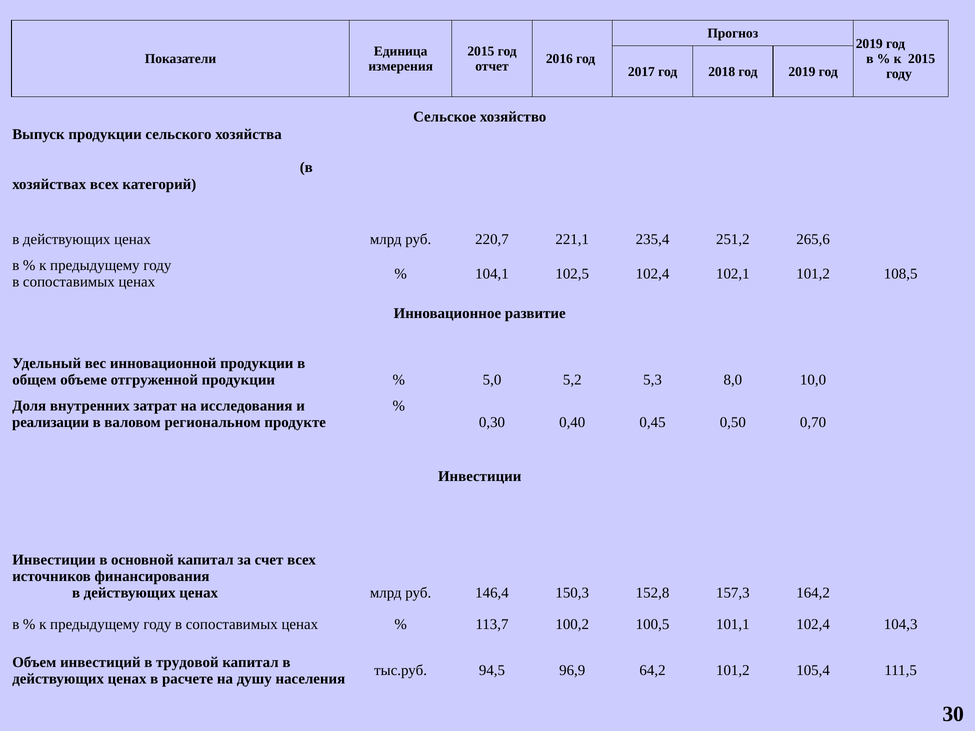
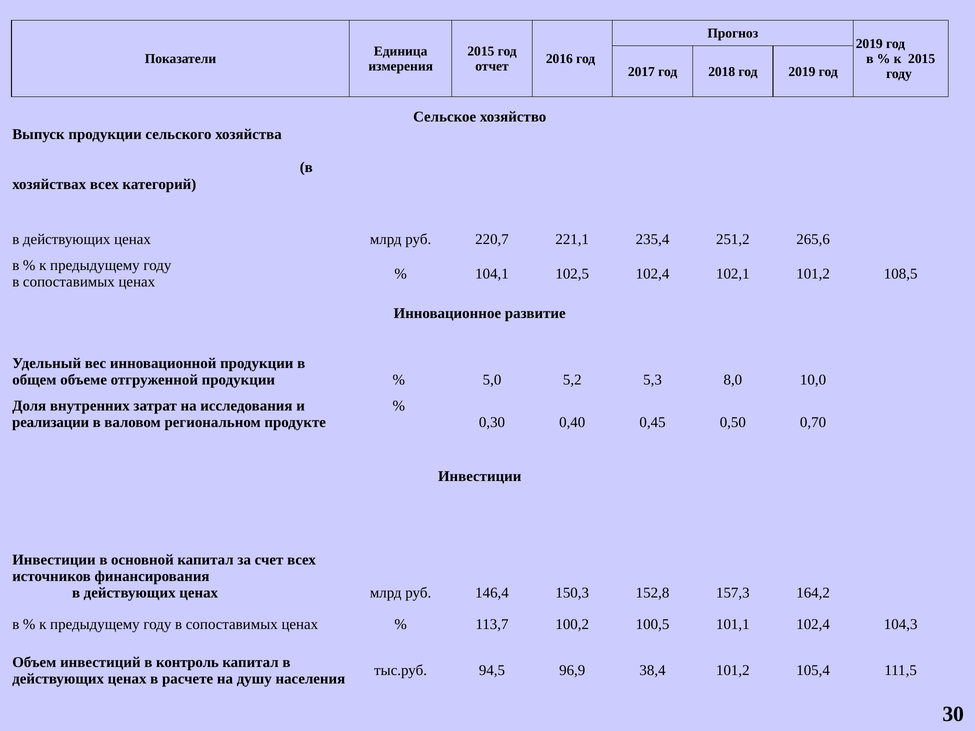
трудовой: трудовой -> контроль (187, 662)
64,2: 64,2 -> 38,4 (653, 671)
